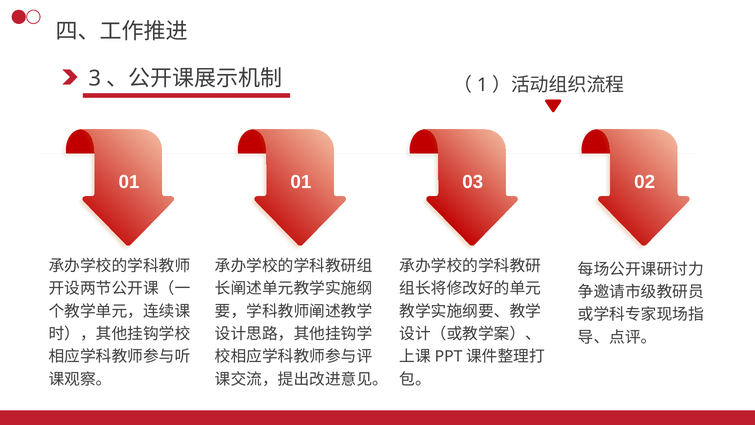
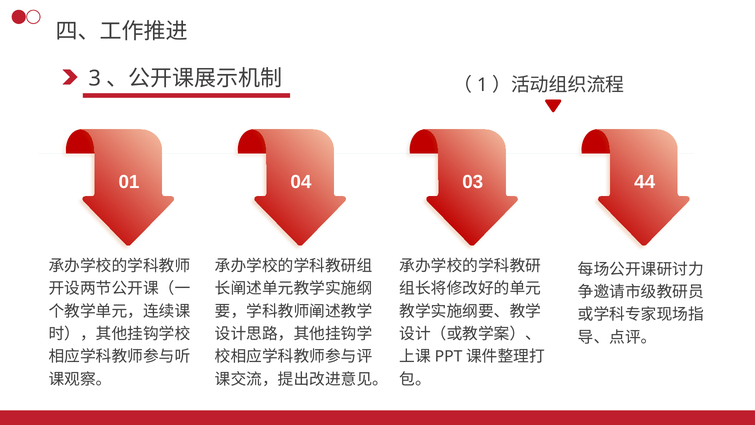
01 01: 01 -> 04 (301, 182)
02: 02 -> 44 (645, 182)
